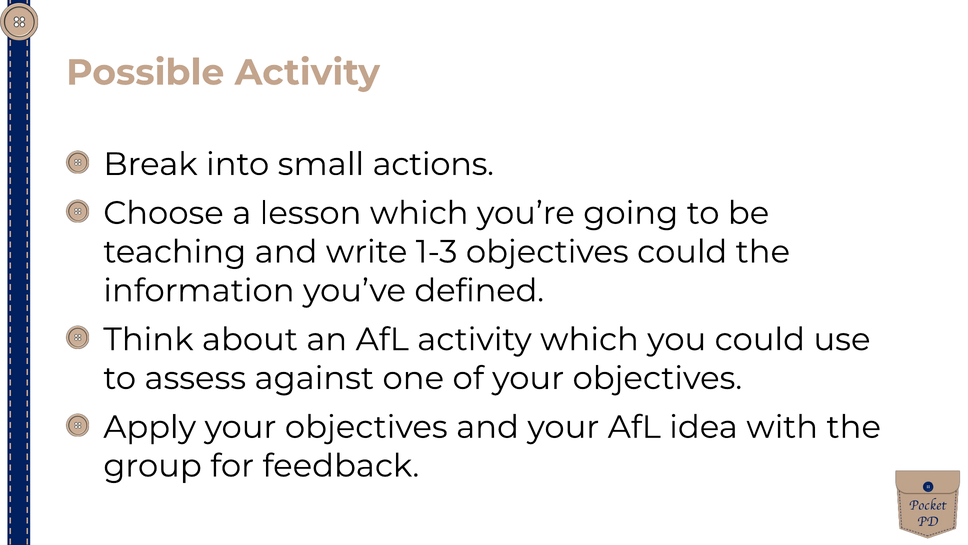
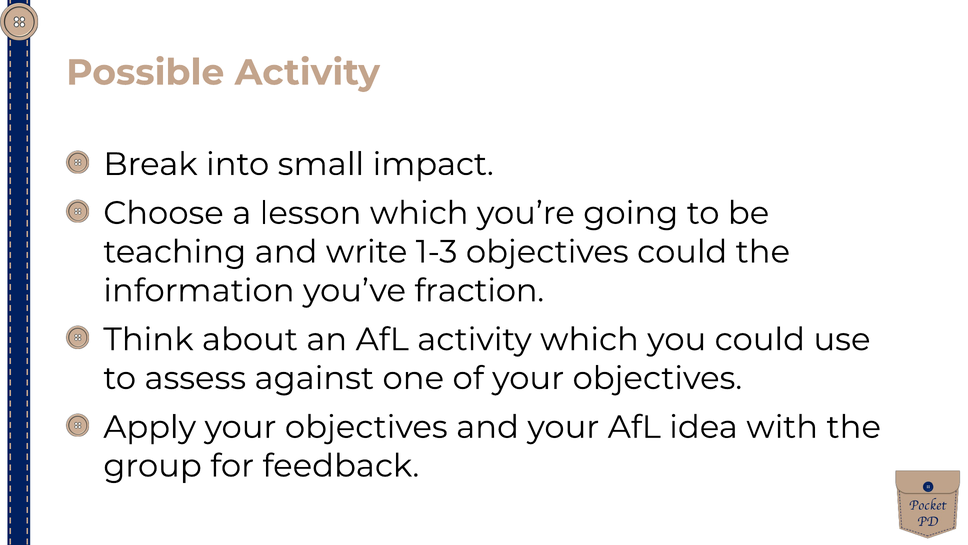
actions: actions -> impact (433, 164)
defined: defined -> fraction (479, 290)
